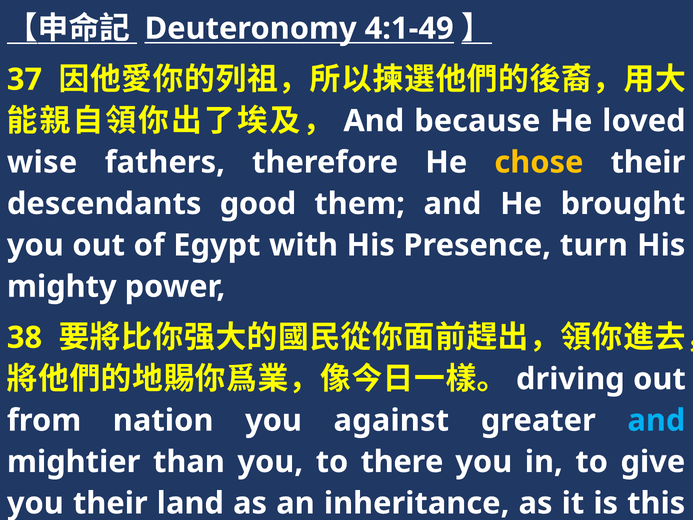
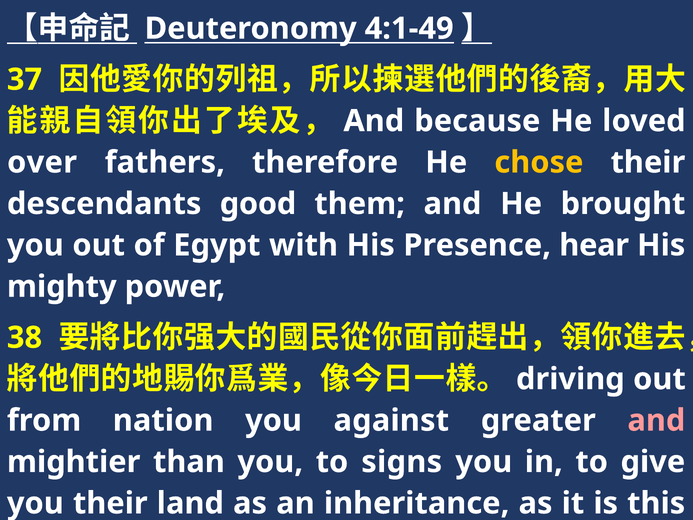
wise: wise -> over (42, 162)
turn: turn -> hear (594, 245)
and colour: light blue -> pink (656, 420)
there: there -> signs (402, 462)
